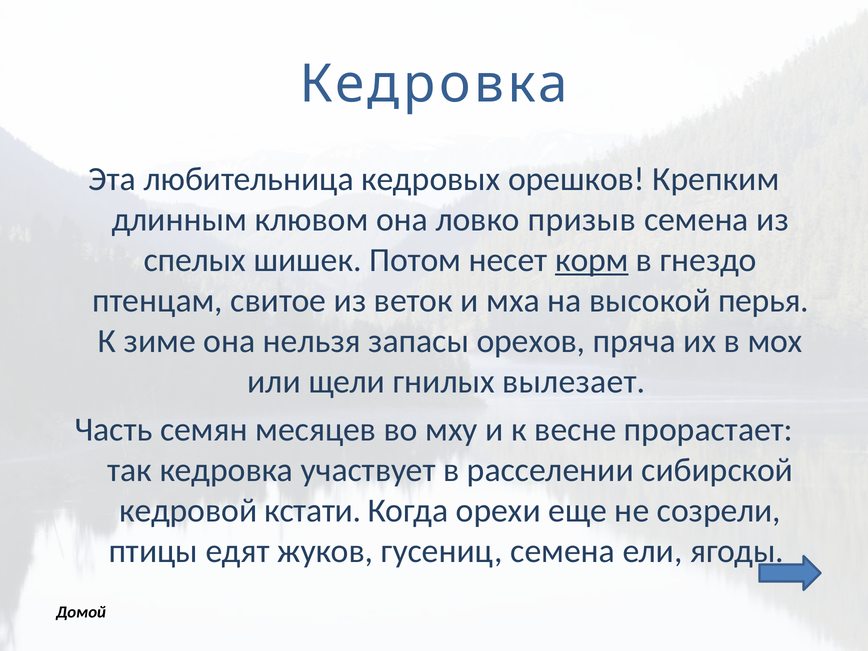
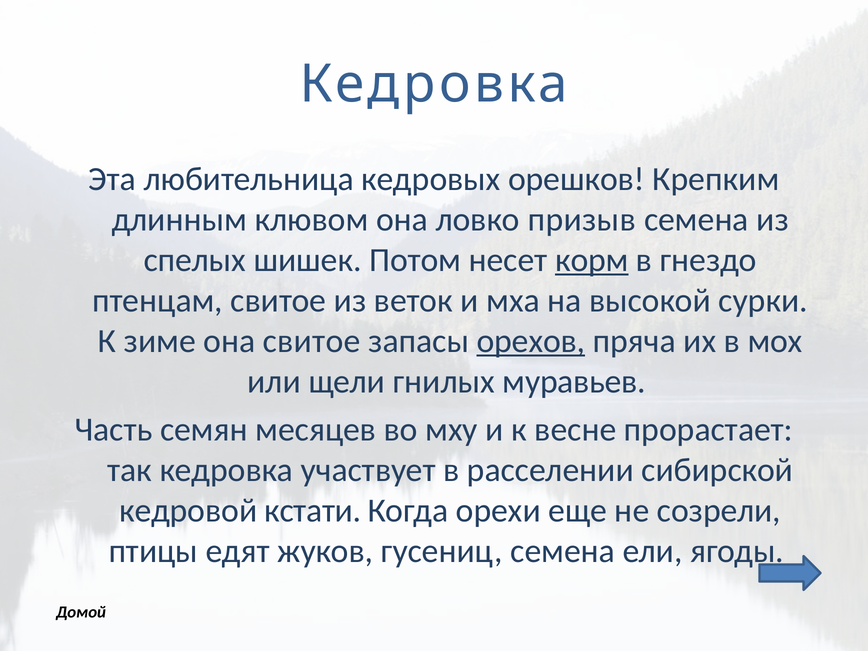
перья: перья -> сурки (763, 300)
она нельзя: нельзя -> свитое (312, 341)
орехов underline: none -> present (531, 341)
вылезает: вылезает -> муравьев (574, 382)
